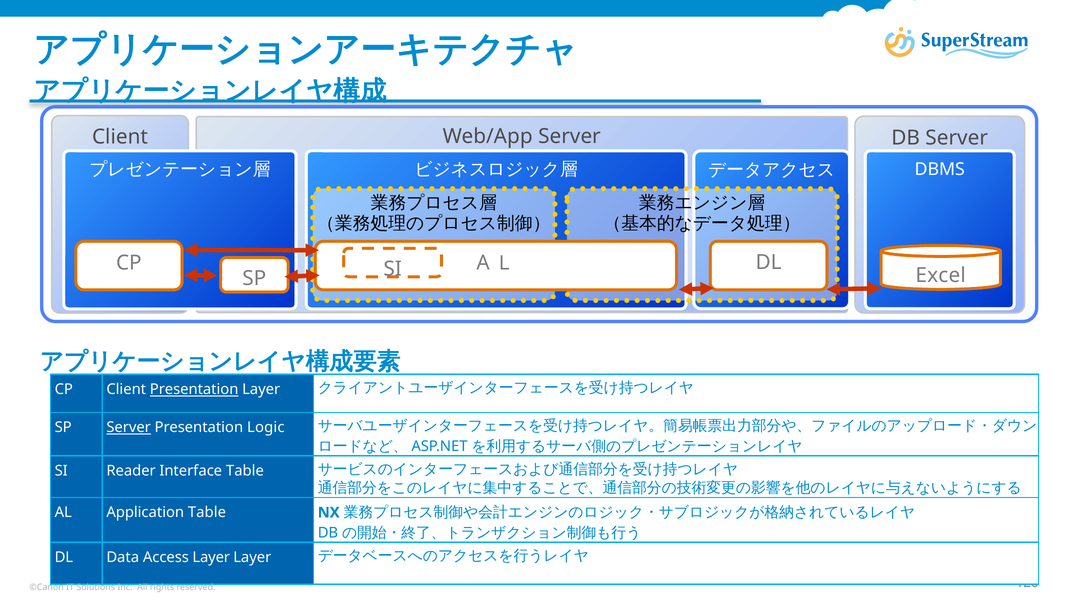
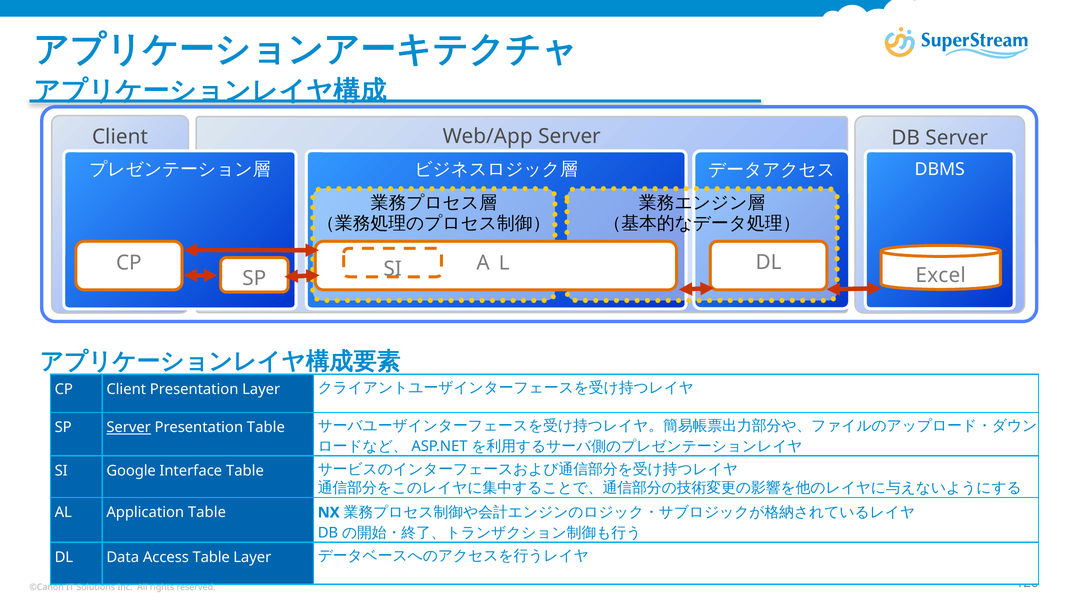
Presentation underline: present -> none (194, 389)
Presentation Logic: Logic -> Table (266, 427)
Reader: Reader -> Google (131, 471)
Access Layer: Layer -> Table (211, 557)
